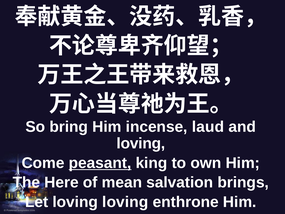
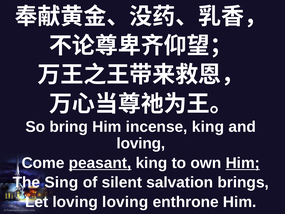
incense laud: laud -> king (208, 127)
Him underline: none -> present (243, 163)
Here: Here -> Sing (61, 182)
mean: mean -> silent (122, 182)
